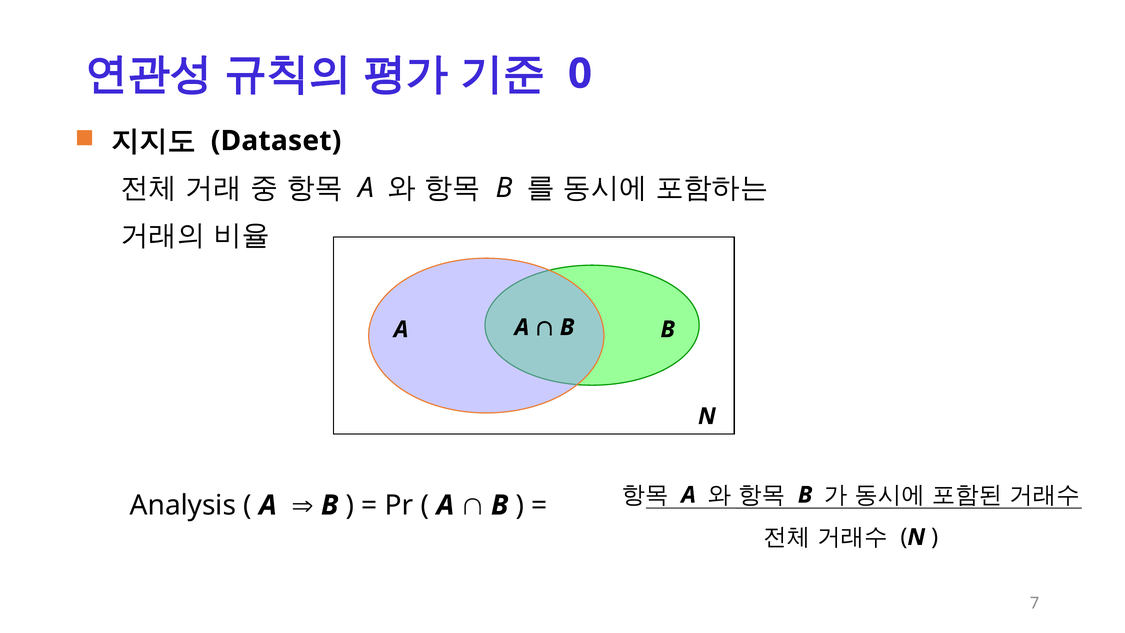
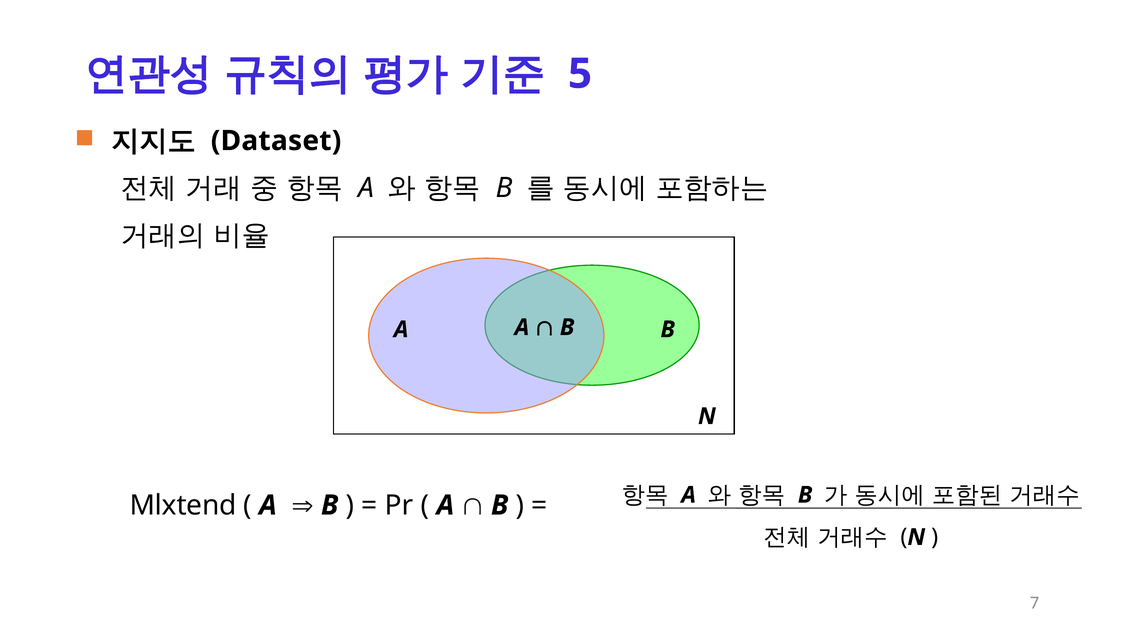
0: 0 -> 5 (580, 74)
Analysis: Analysis -> Mlxtend (183, 505)
